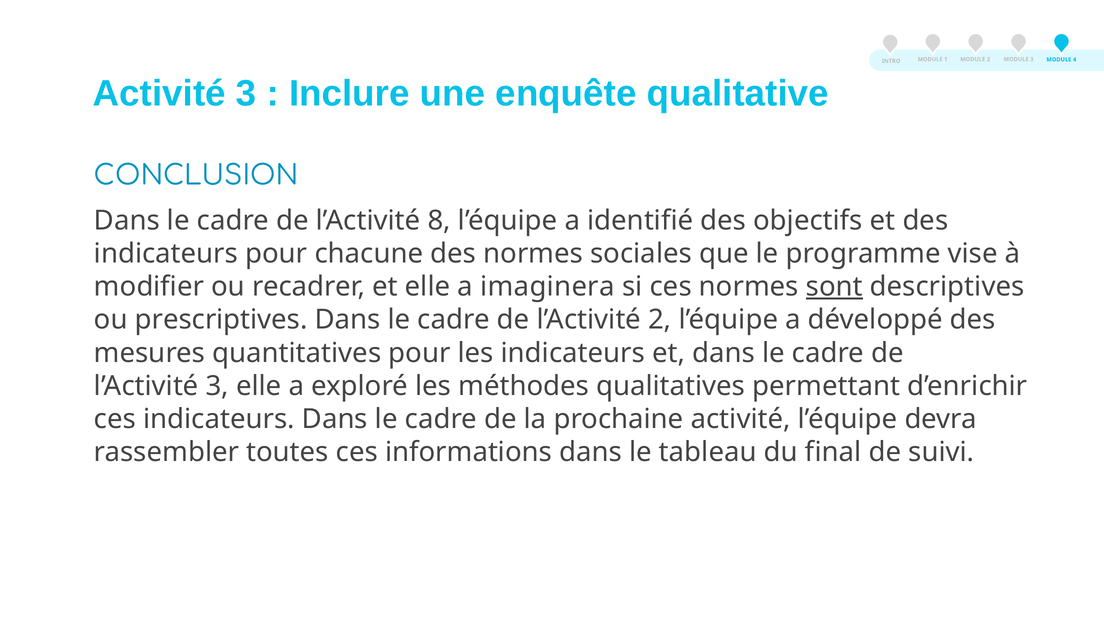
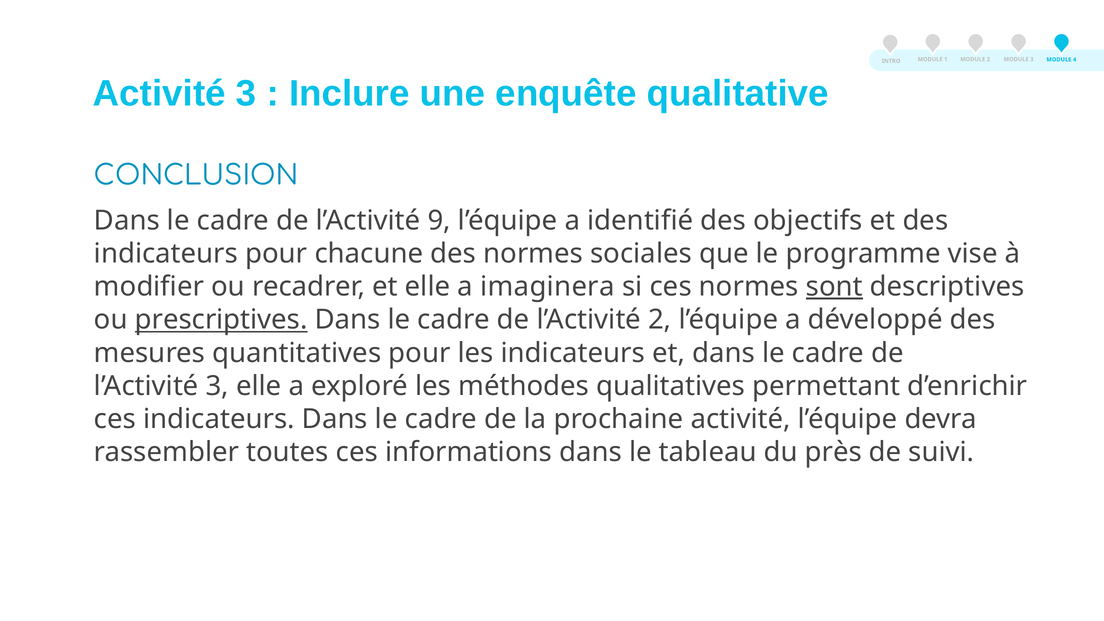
8: 8 -> 9 (439, 220)
prescriptives underline: none -> present (221, 320)
final: final -> près (833, 452)
